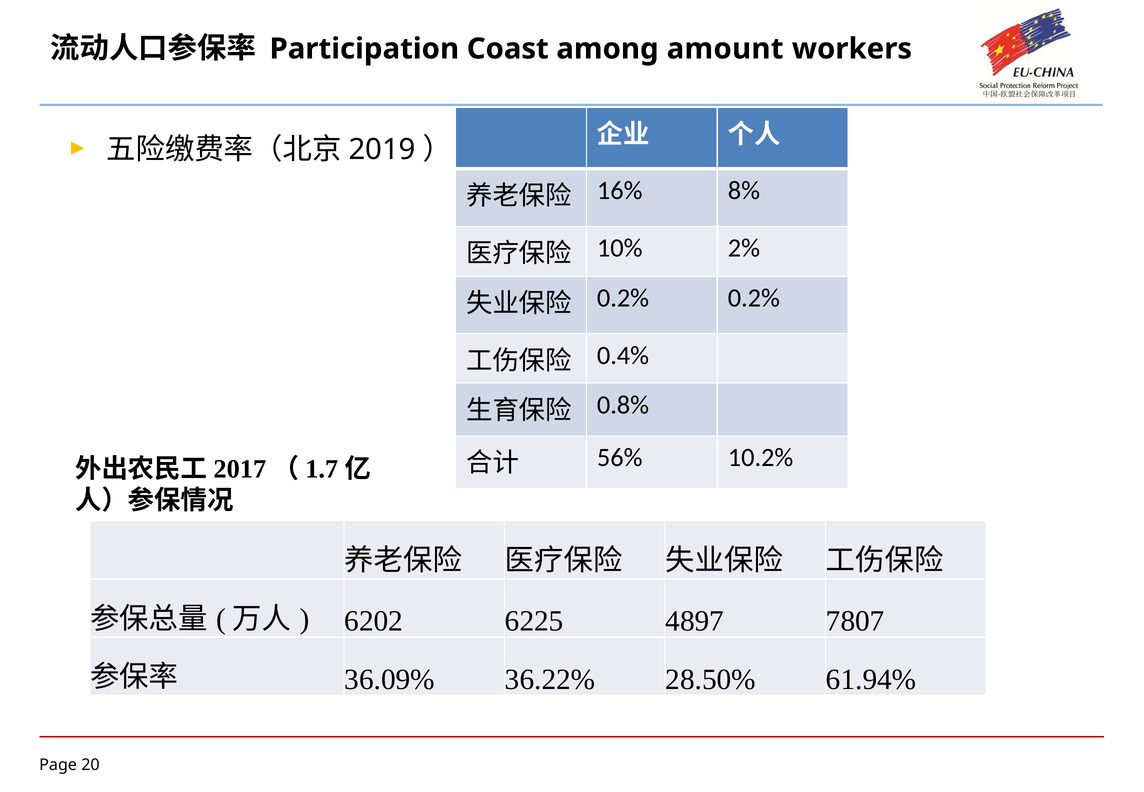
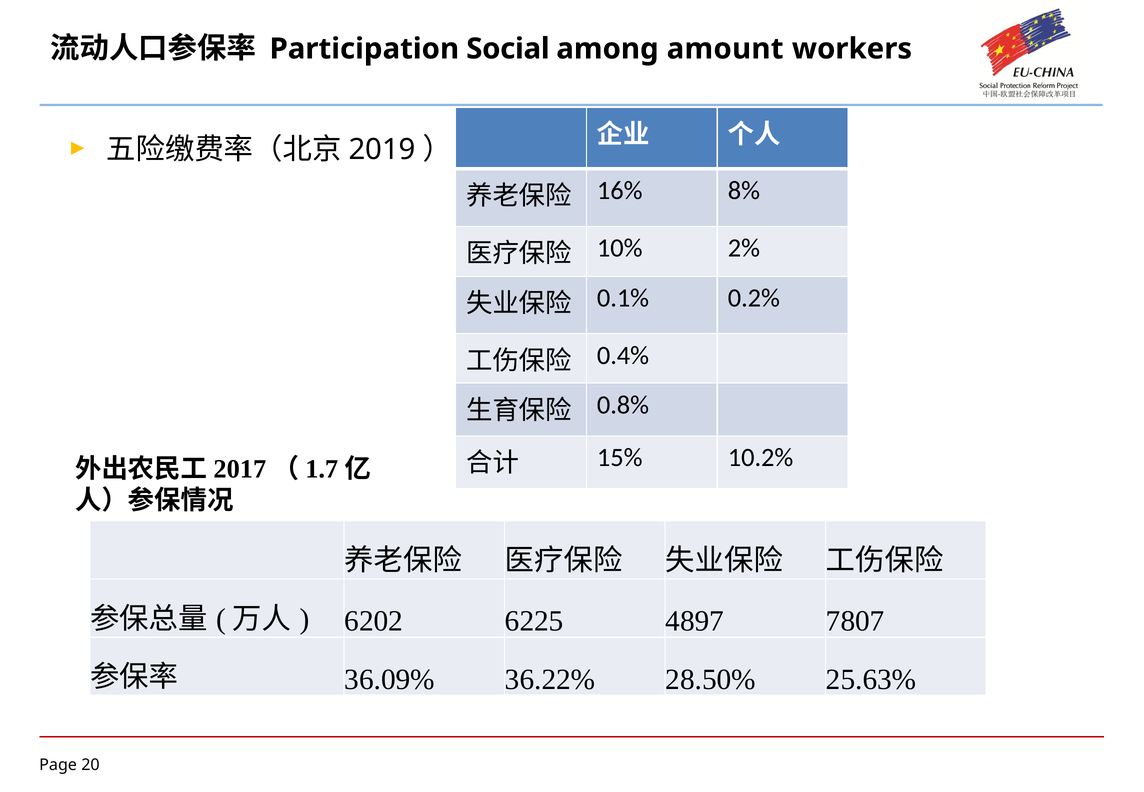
Coast: Coast -> Social (508, 49)
0.2%: 0.2% -> 0.1% (623, 298)
56%: 56% -> 15% (620, 458)
61.94%: 61.94% -> 25.63% (871, 679)
